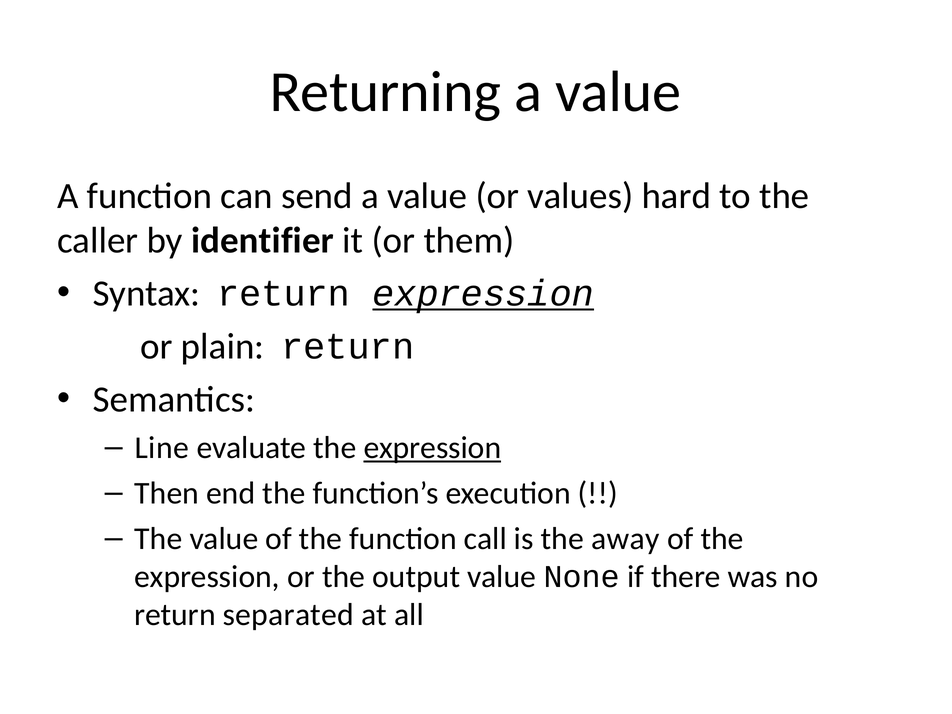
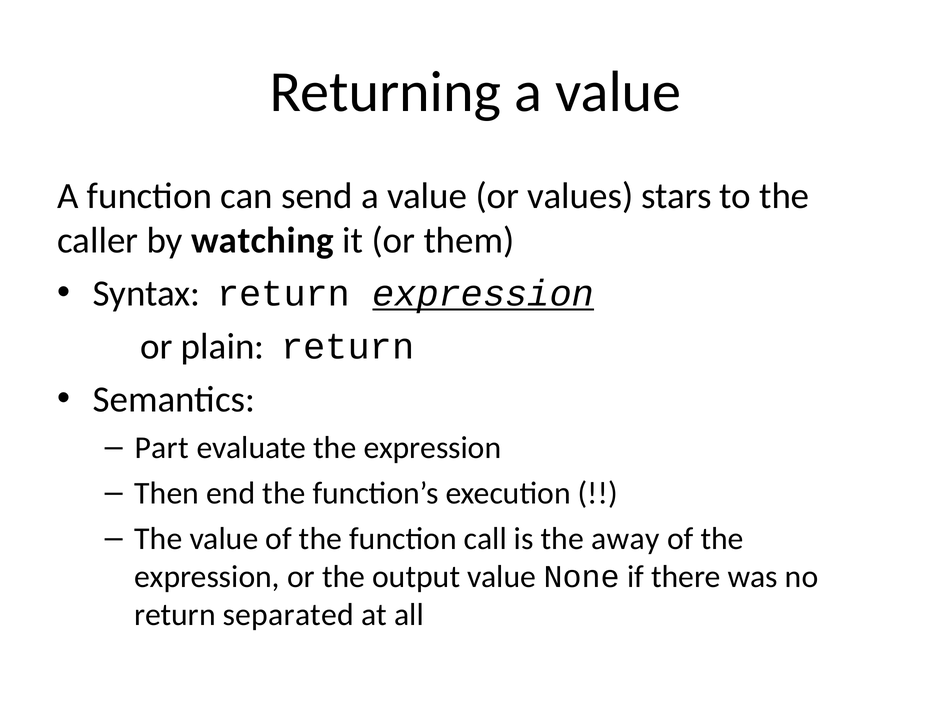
hard: hard -> stars (677, 196)
identifier: identifier -> watching (262, 241)
Line: Line -> Part (162, 448)
expression underline: present -> none (432, 448)
